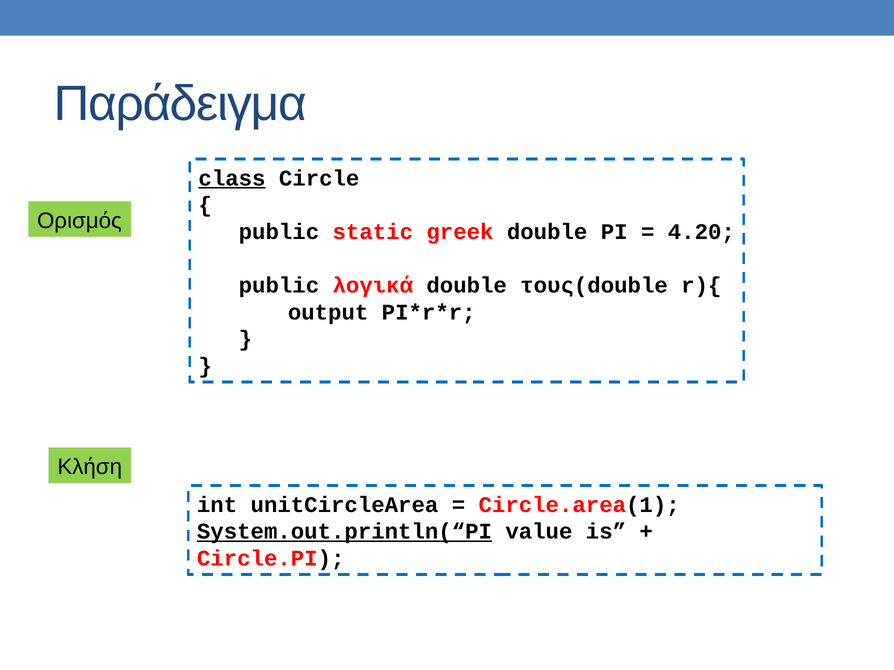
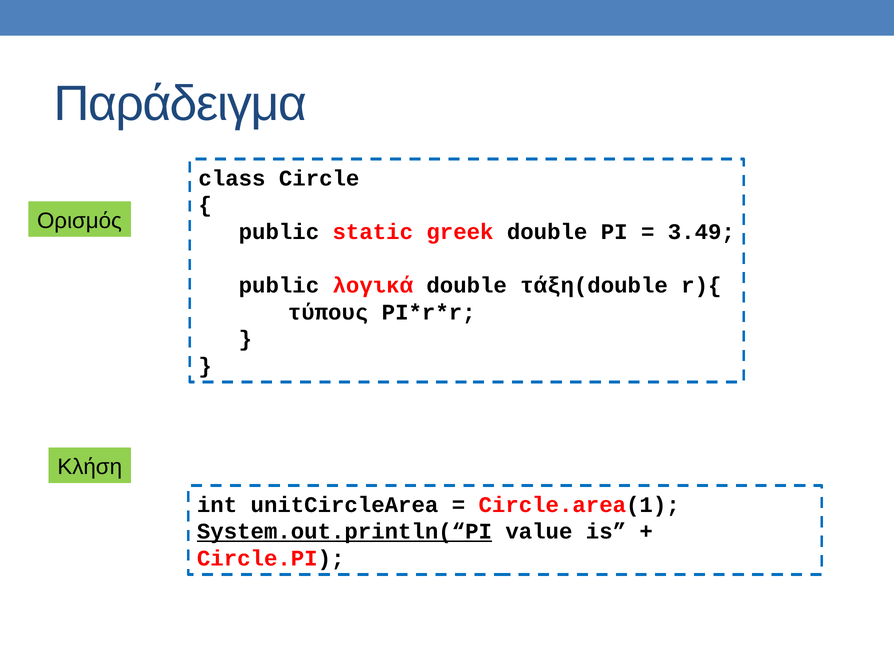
class underline: present -> none (232, 178)
4.20: 4.20 -> 3.49 (701, 232)
τους(double: τους(double -> τάξη(double (594, 286)
output: output -> τύπους (328, 312)
